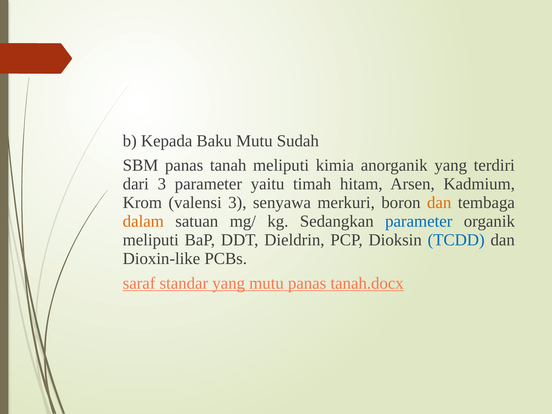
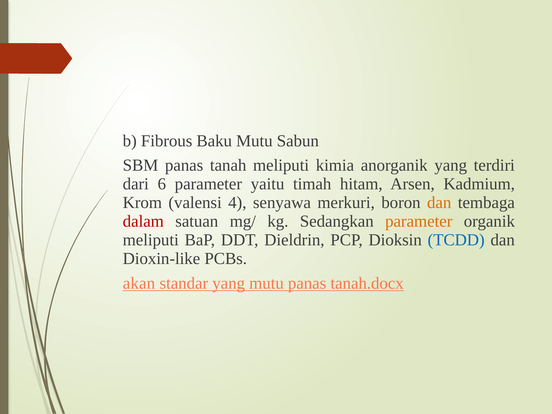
Kepada: Kepada -> Fibrous (167, 141)
Sudah: Sudah -> Sabun (298, 141)
dari 3: 3 -> 6 (162, 184)
valensi 3: 3 -> 4 (237, 203)
dalam colour: orange -> red (143, 221)
parameter colour: blue -> orange (419, 221)
saraf: saraf -> akan (139, 283)
